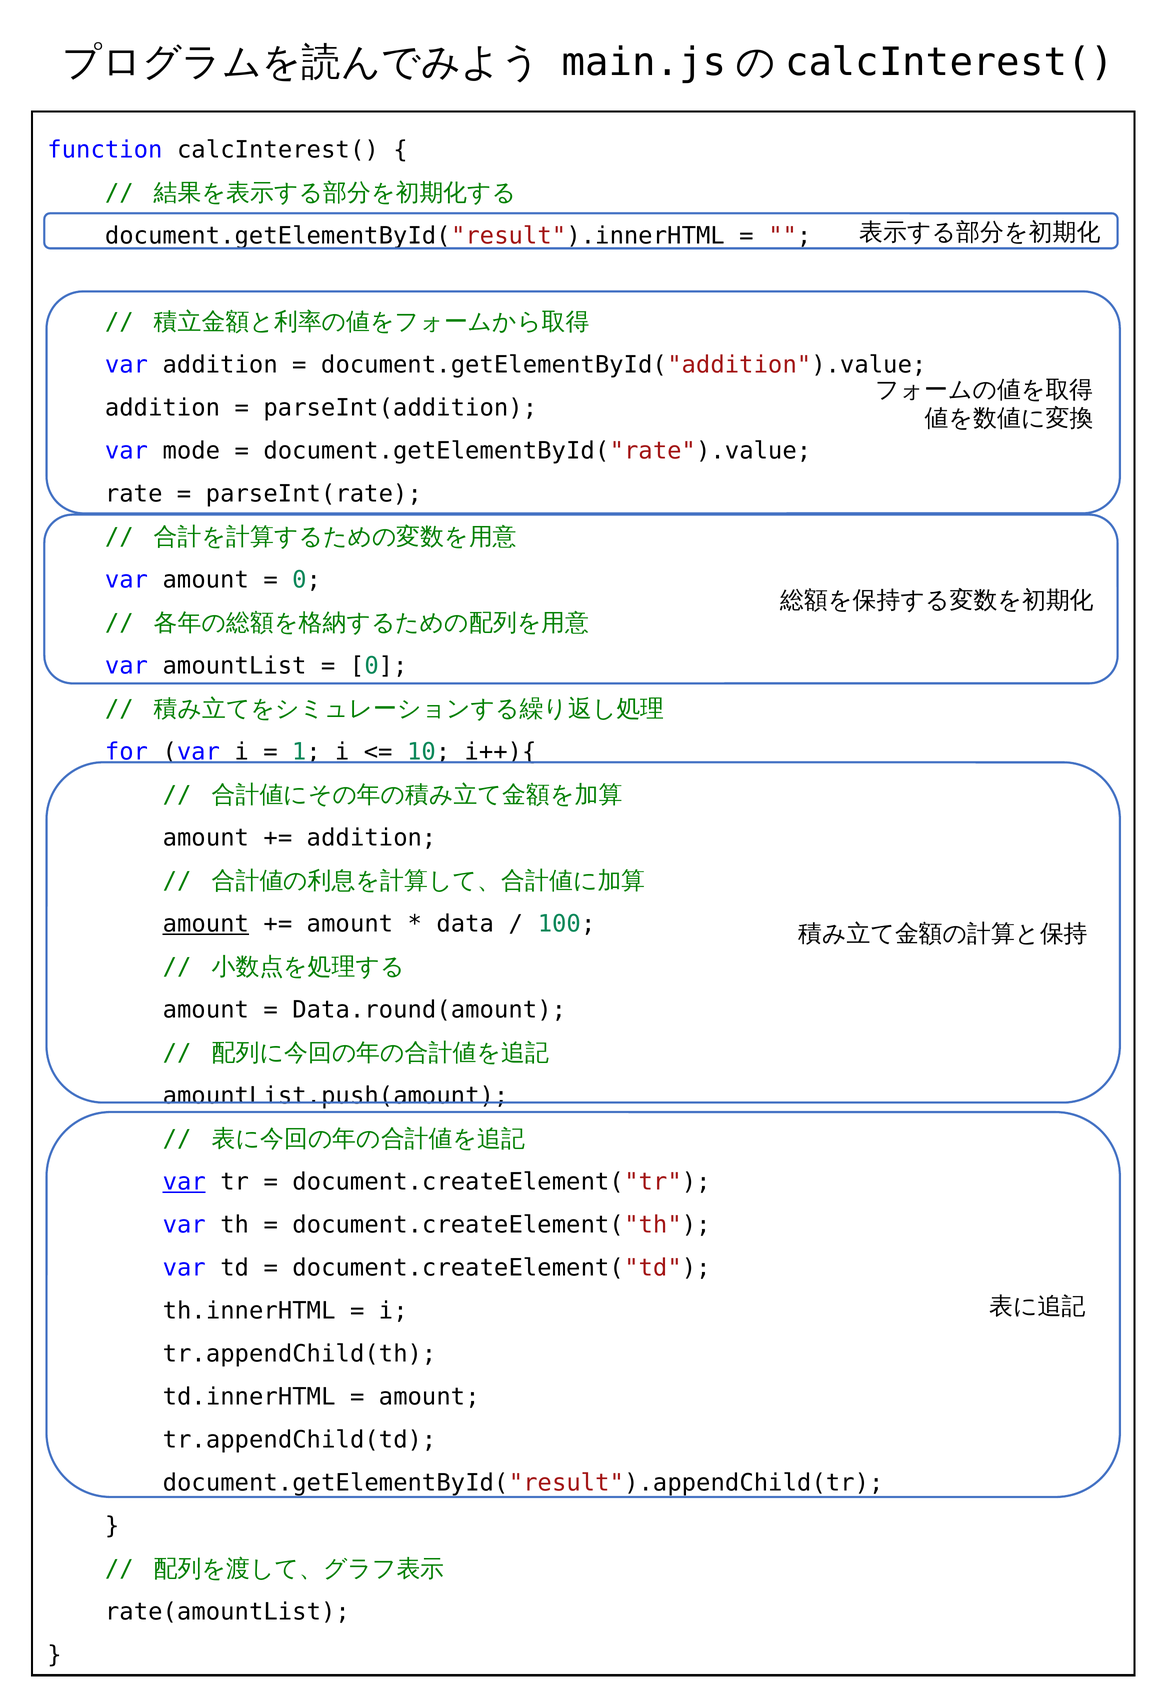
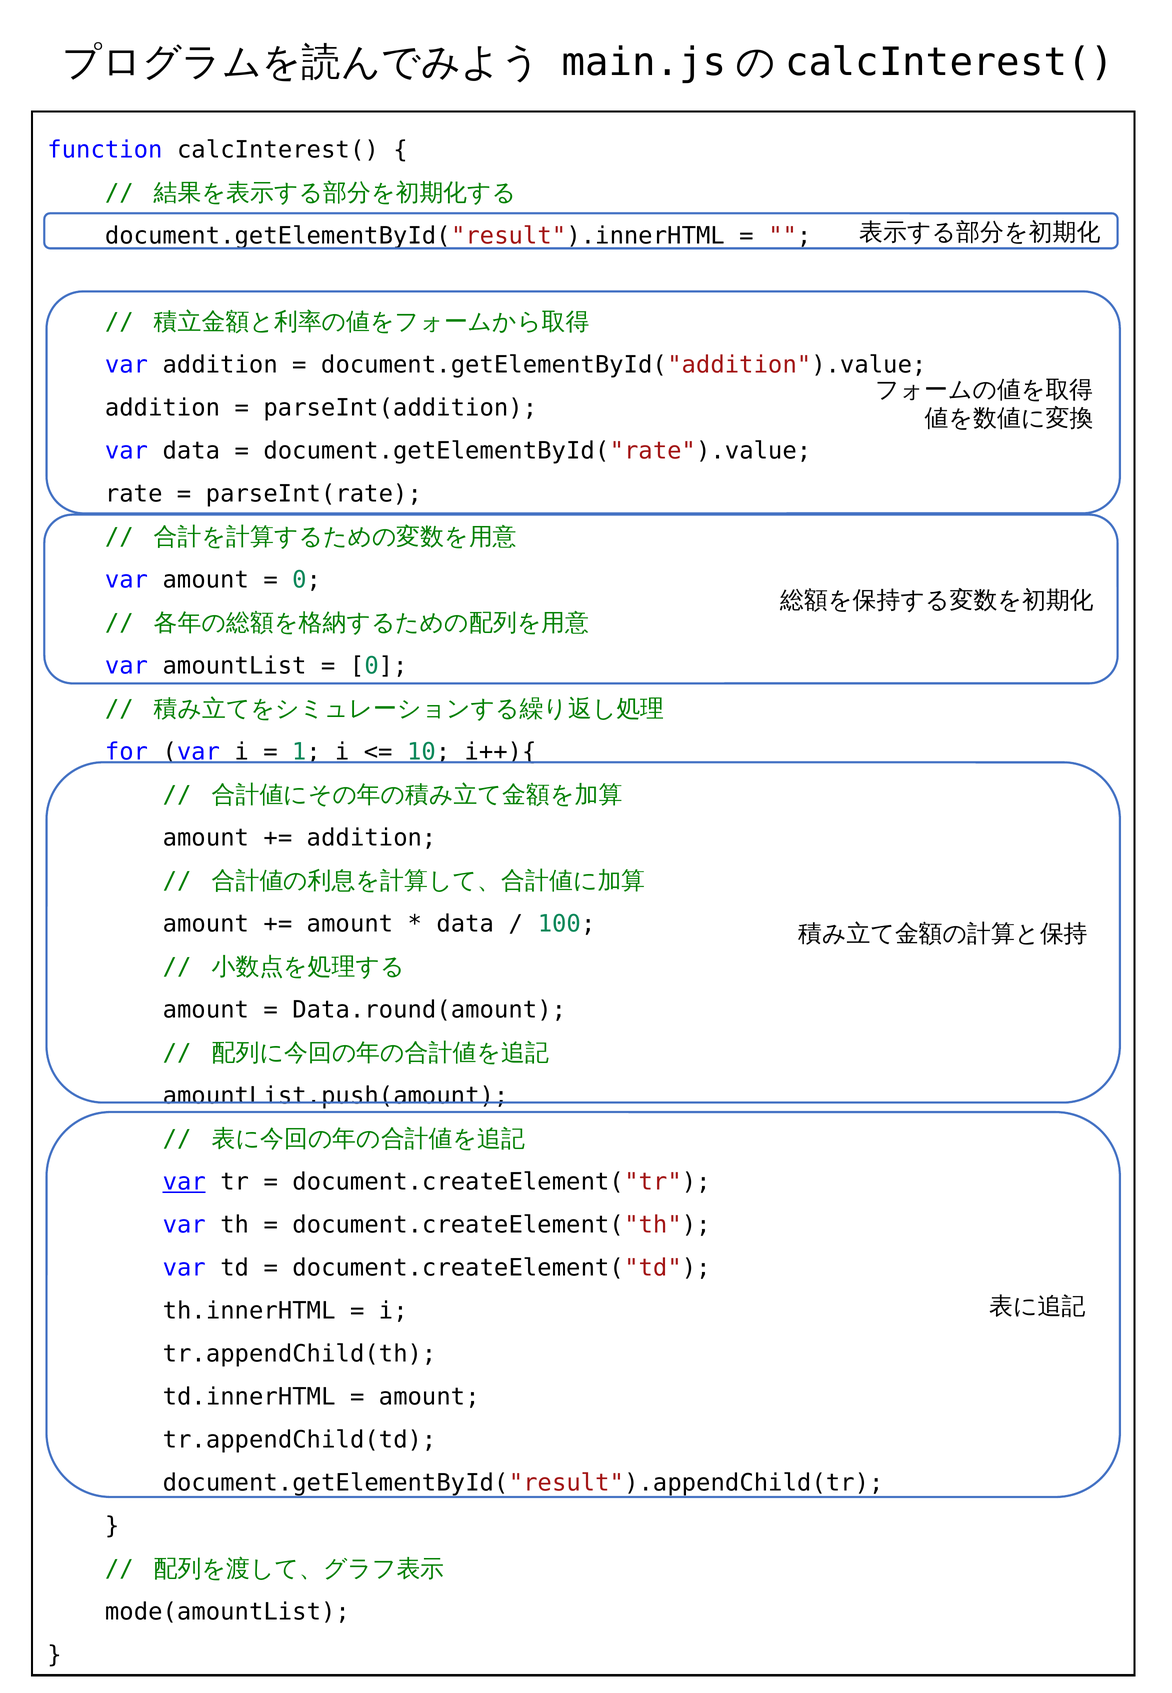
var mode: mode -> data (191, 451)
amount underline: present -> none (206, 924)
rate(amountList: rate(amountList -> mode(amountList (227, 1612)
